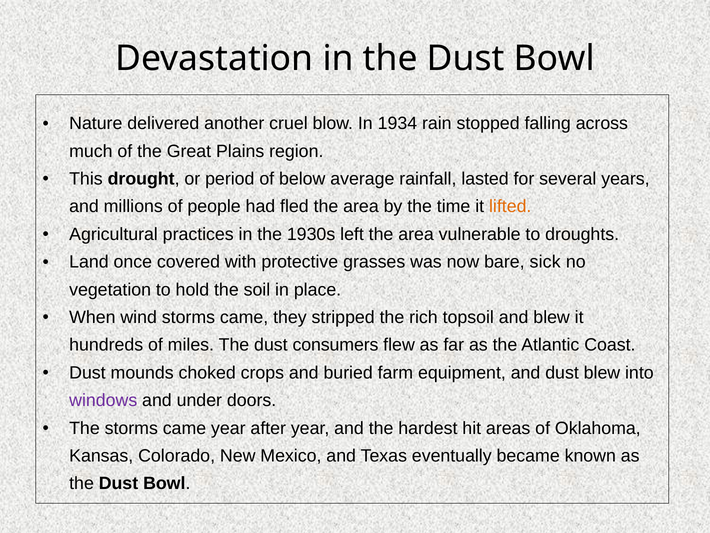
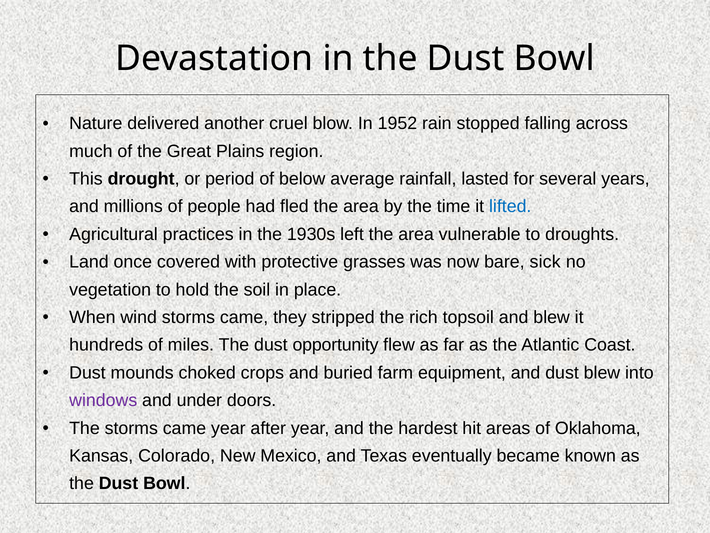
1934: 1934 -> 1952 (397, 123)
lifted colour: orange -> blue (510, 206)
consumers: consumers -> opportunity (336, 345)
